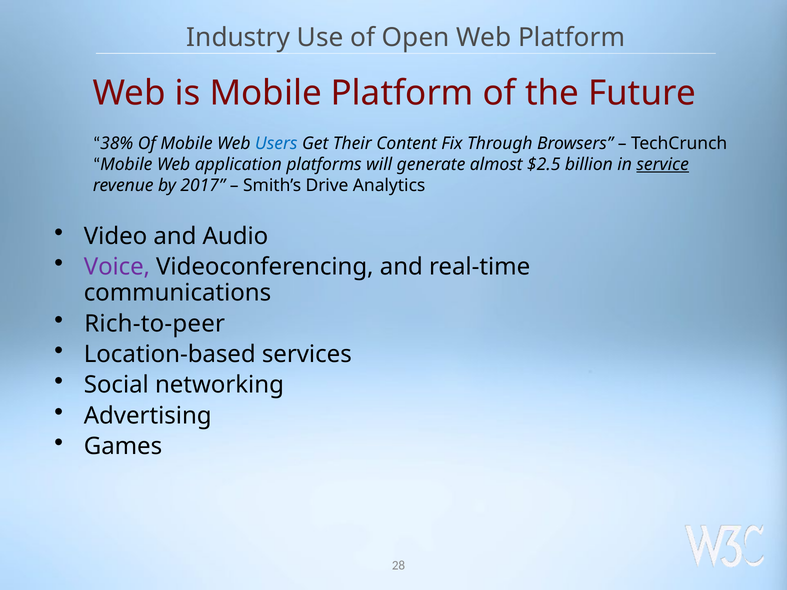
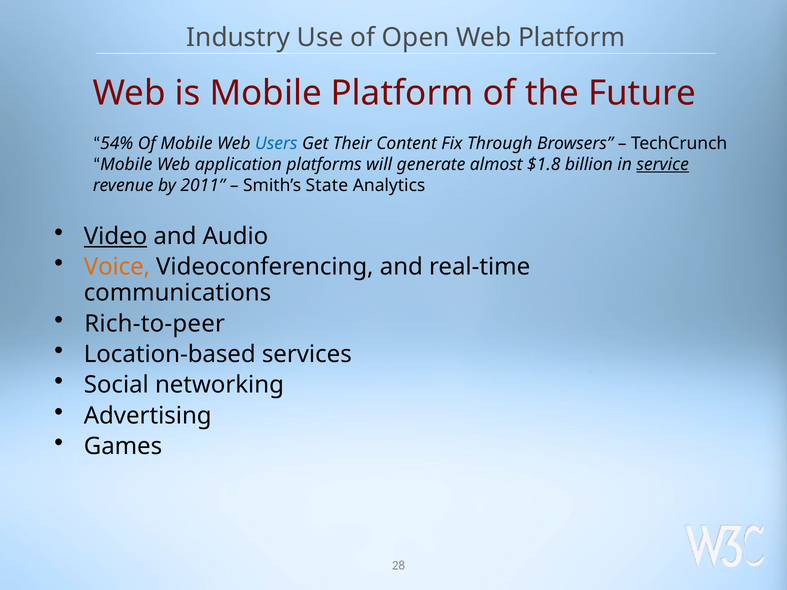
38%: 38% -> 54% (117, 143)
$2.5: $2.5 -> $1.8 (544, 164)
2017: 2017 -> 2011 (203, 185)
Drive: Drive -> State (327, 185)
Video underline: none -> present (116, 236)
Voice colour: purple -> orange (117, 267)
